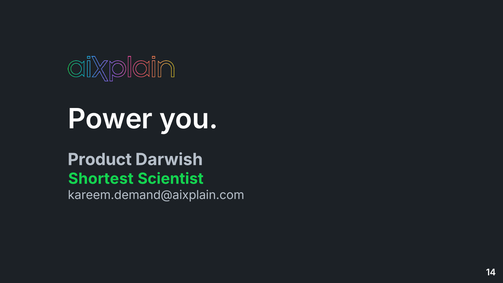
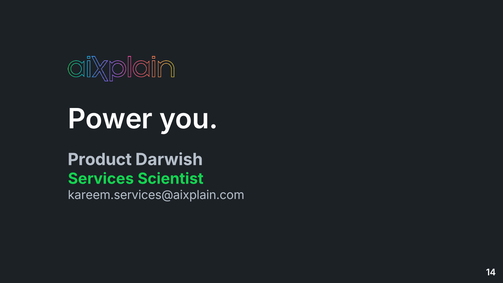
Shortest: Shortest -> Services (101, 179)
kareem.demand@aixplain.com: kareem.demand@aixplain.com -> kareem.services@aixplain.com (156, 195)
